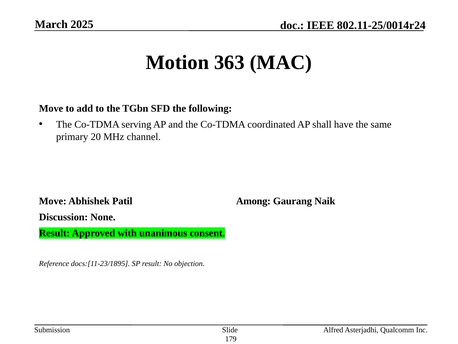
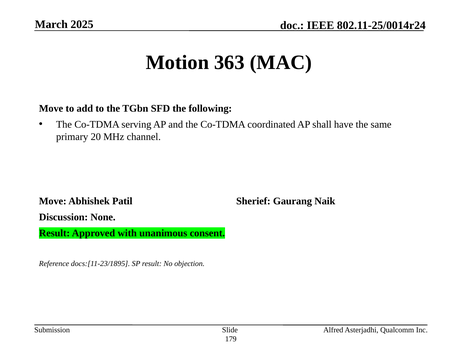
Among: Among -> Sherief (253, 201)
